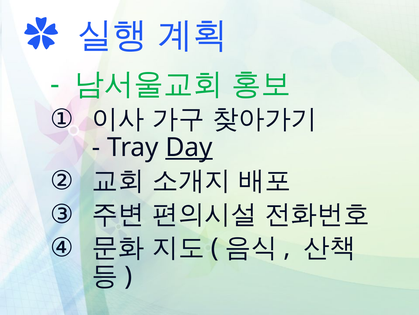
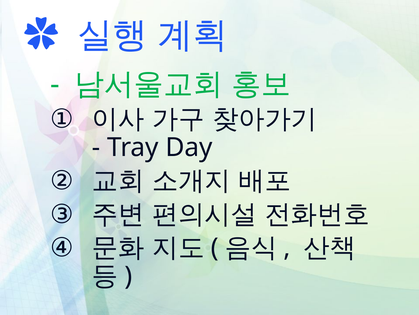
Day underline: present -> none (189, 147)
